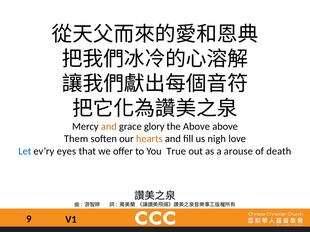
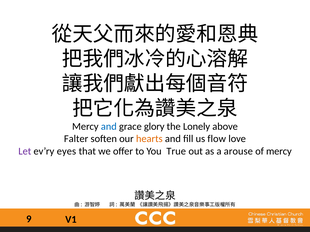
and colour: orange -> blue (109, 127)
the Above: Above -> Lonely (197, 127)
Them: Them -> Falter (76, 139)
nigh: nigh -> flow (217, 139)
Let colour: blue -> purple (25, 151)
of death: death -> mercy (279, 151)
